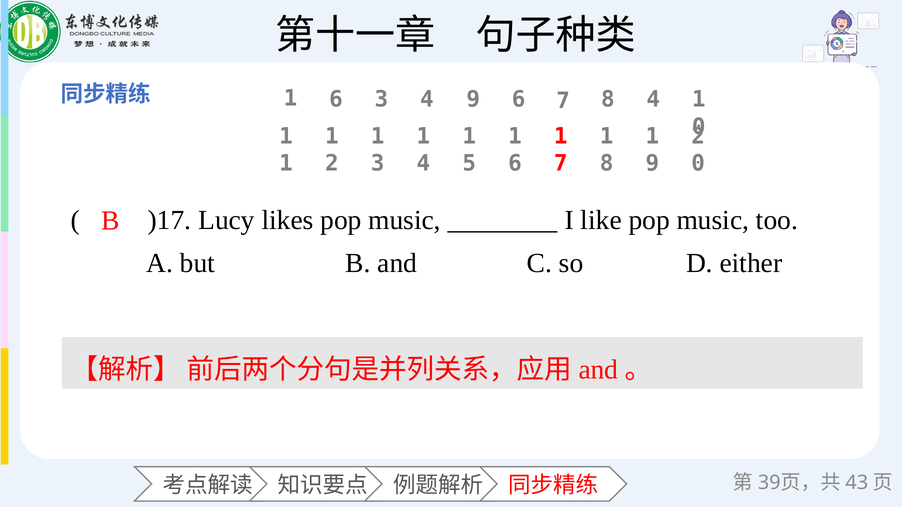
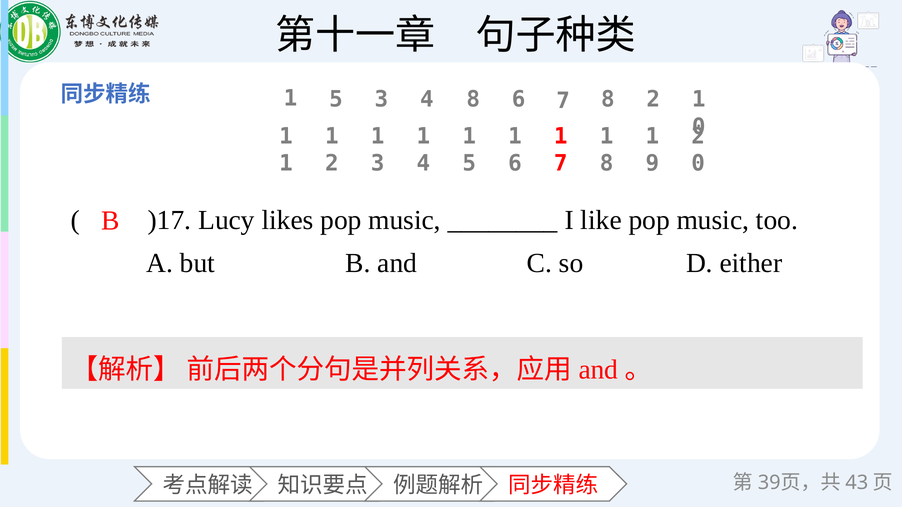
6: 6 -> 5 (336, 100)
4 9: 9 -> 8 (473, 100)
8 4: 4 -> 2 (653, 100)
